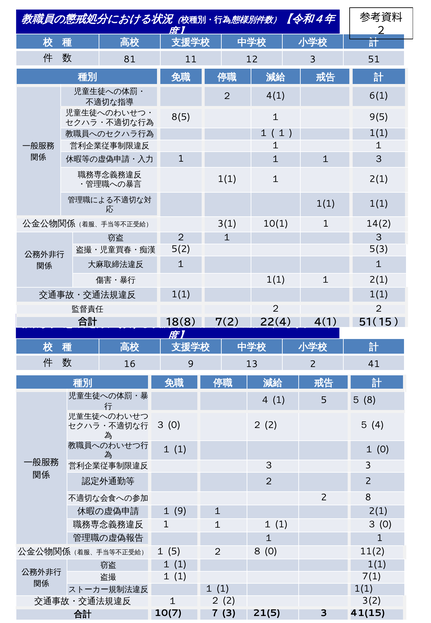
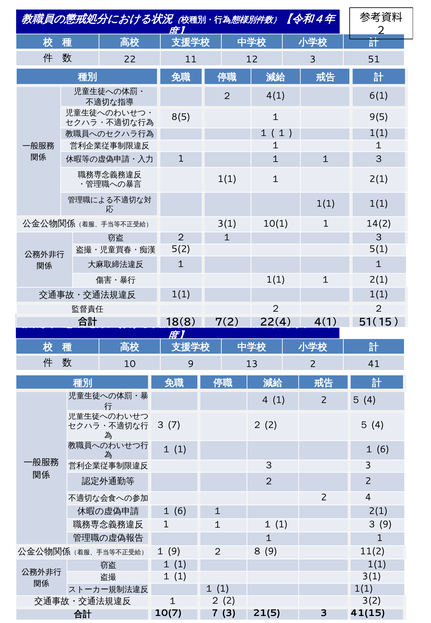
81: 81 -> 22 (130, 59)
5(3: 5(3 -> 5(1 (379, 249)
16: 16 -> 10 (130, 364)
1 5: 5 -> 2 (324, 400)
8: 8 -> 4 (370, 400)
0: 0 -> 7 (174, 425)
1 １ 0: 0 -> 6 (383, 449)
2 8: 8 -> 4 (368, 497)
9: 9 -> 6 (180, 511)
1 ３ 0: 0 -> 9 (385, 524)
１ 5: 5 -> 9 (174, 551)
0: 0 -> 9 (271, 551)
1 7(1: 7(1 -> 3(1 (372, 576)
